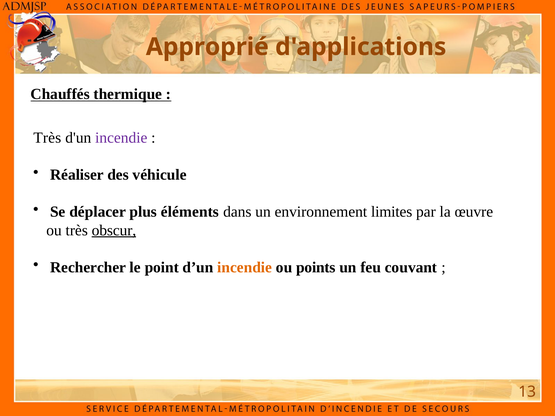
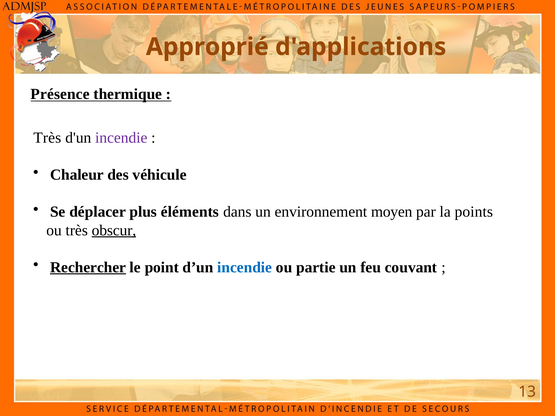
Chauffés: Chauffés -> Présence (60, 94)
Réaliser: Réaliser -> Chaleur (77, 175)
limites: limites -> moyen (392, 212)
œuvre: œuvre -> points (474, 212)
Rechercher underline: none -> present (88, 267)
incendie colour: orange -> blue (245, 267)
points: points -> partie (316, 267)
